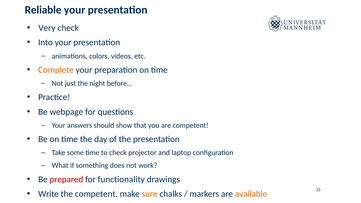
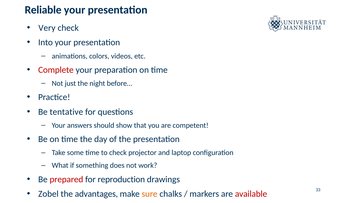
Complete colour: orange -> red (56, 70)
webpage: webpage -> tentative (66, 112)
functionality: functionality -> reproduction (121, 179)
Write: Write -> Zobel (48, 194)
the competent: competent -> advantages (96, 194)
available colour: orange -> red (251, 194)
